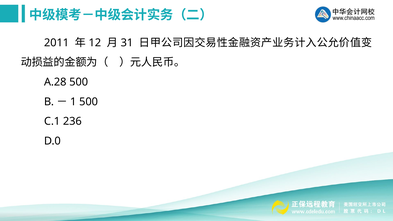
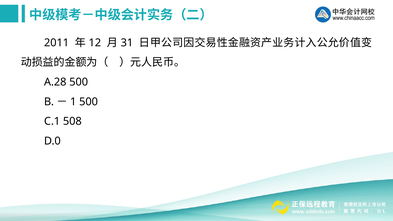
236: 236 -> 508 (72, 121)
